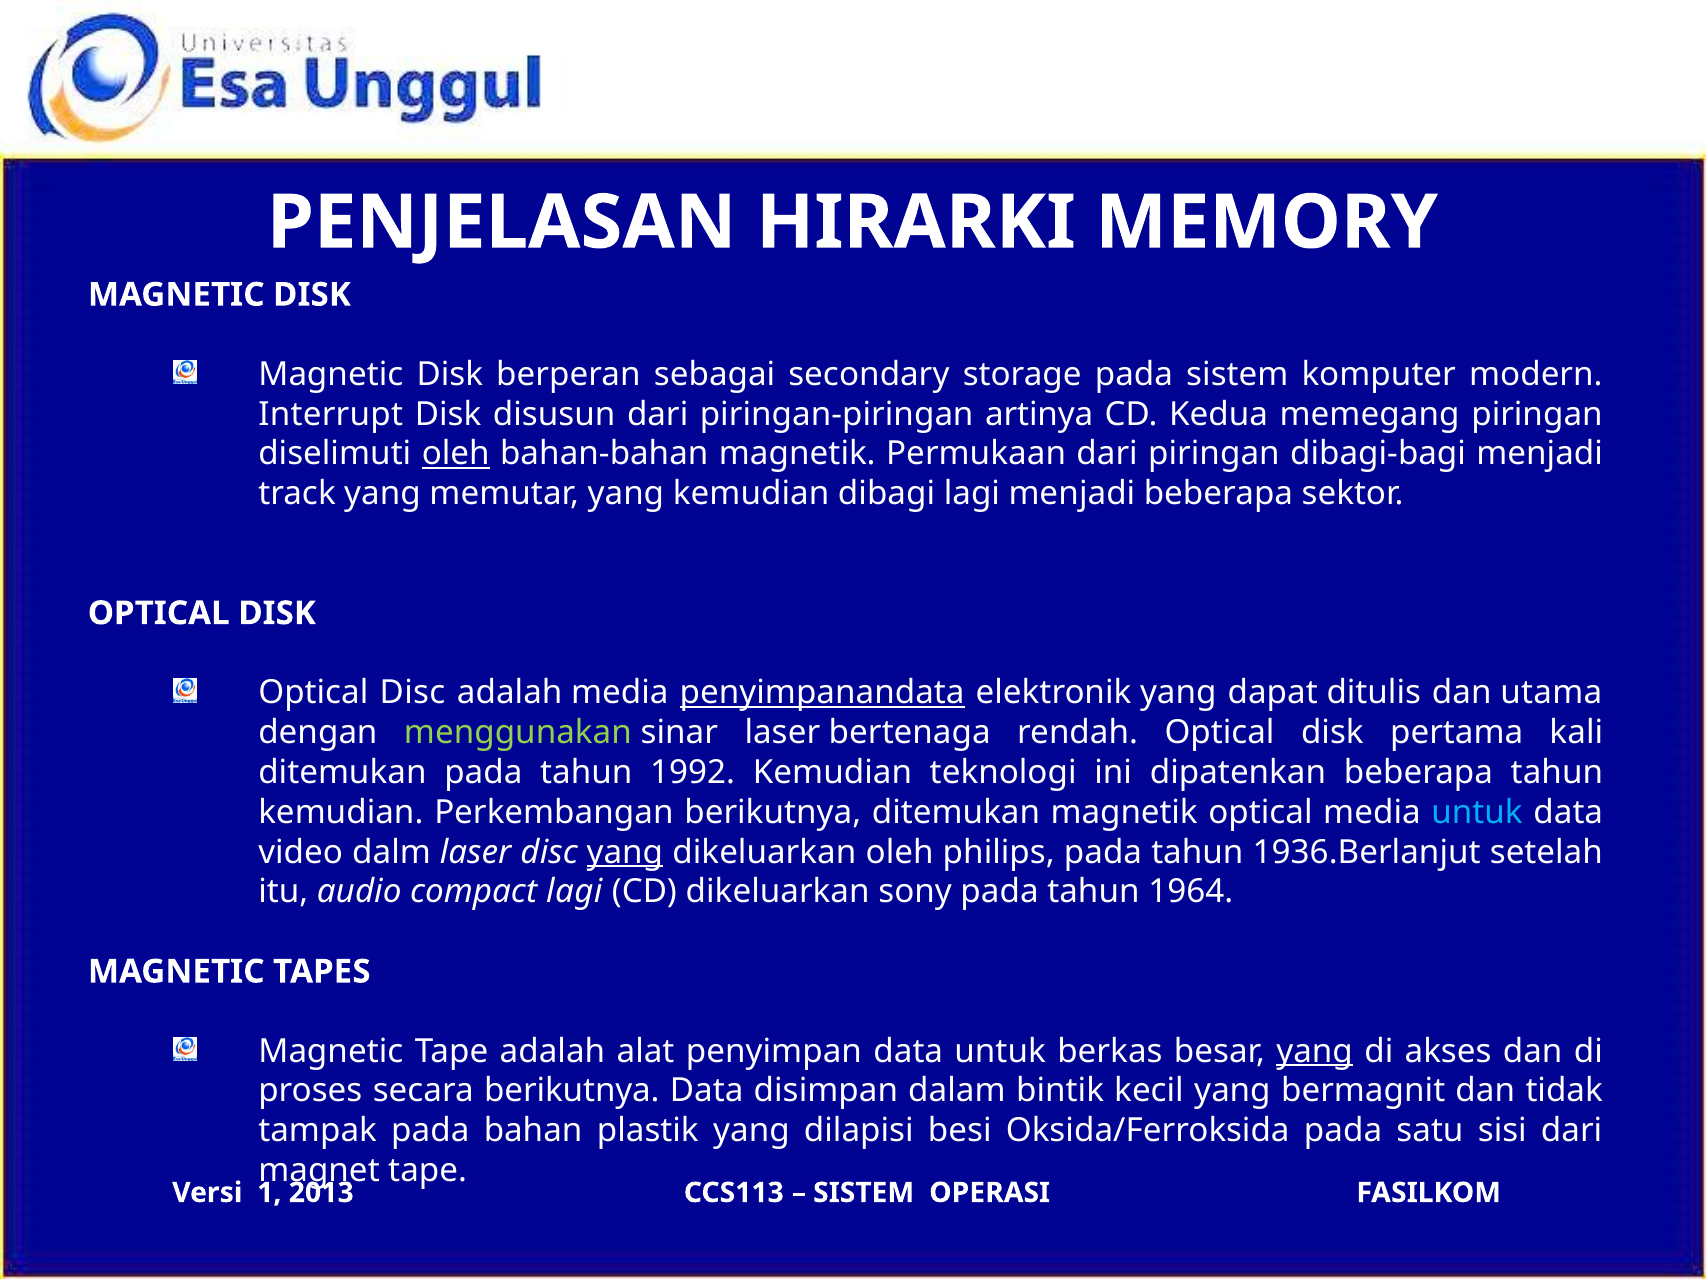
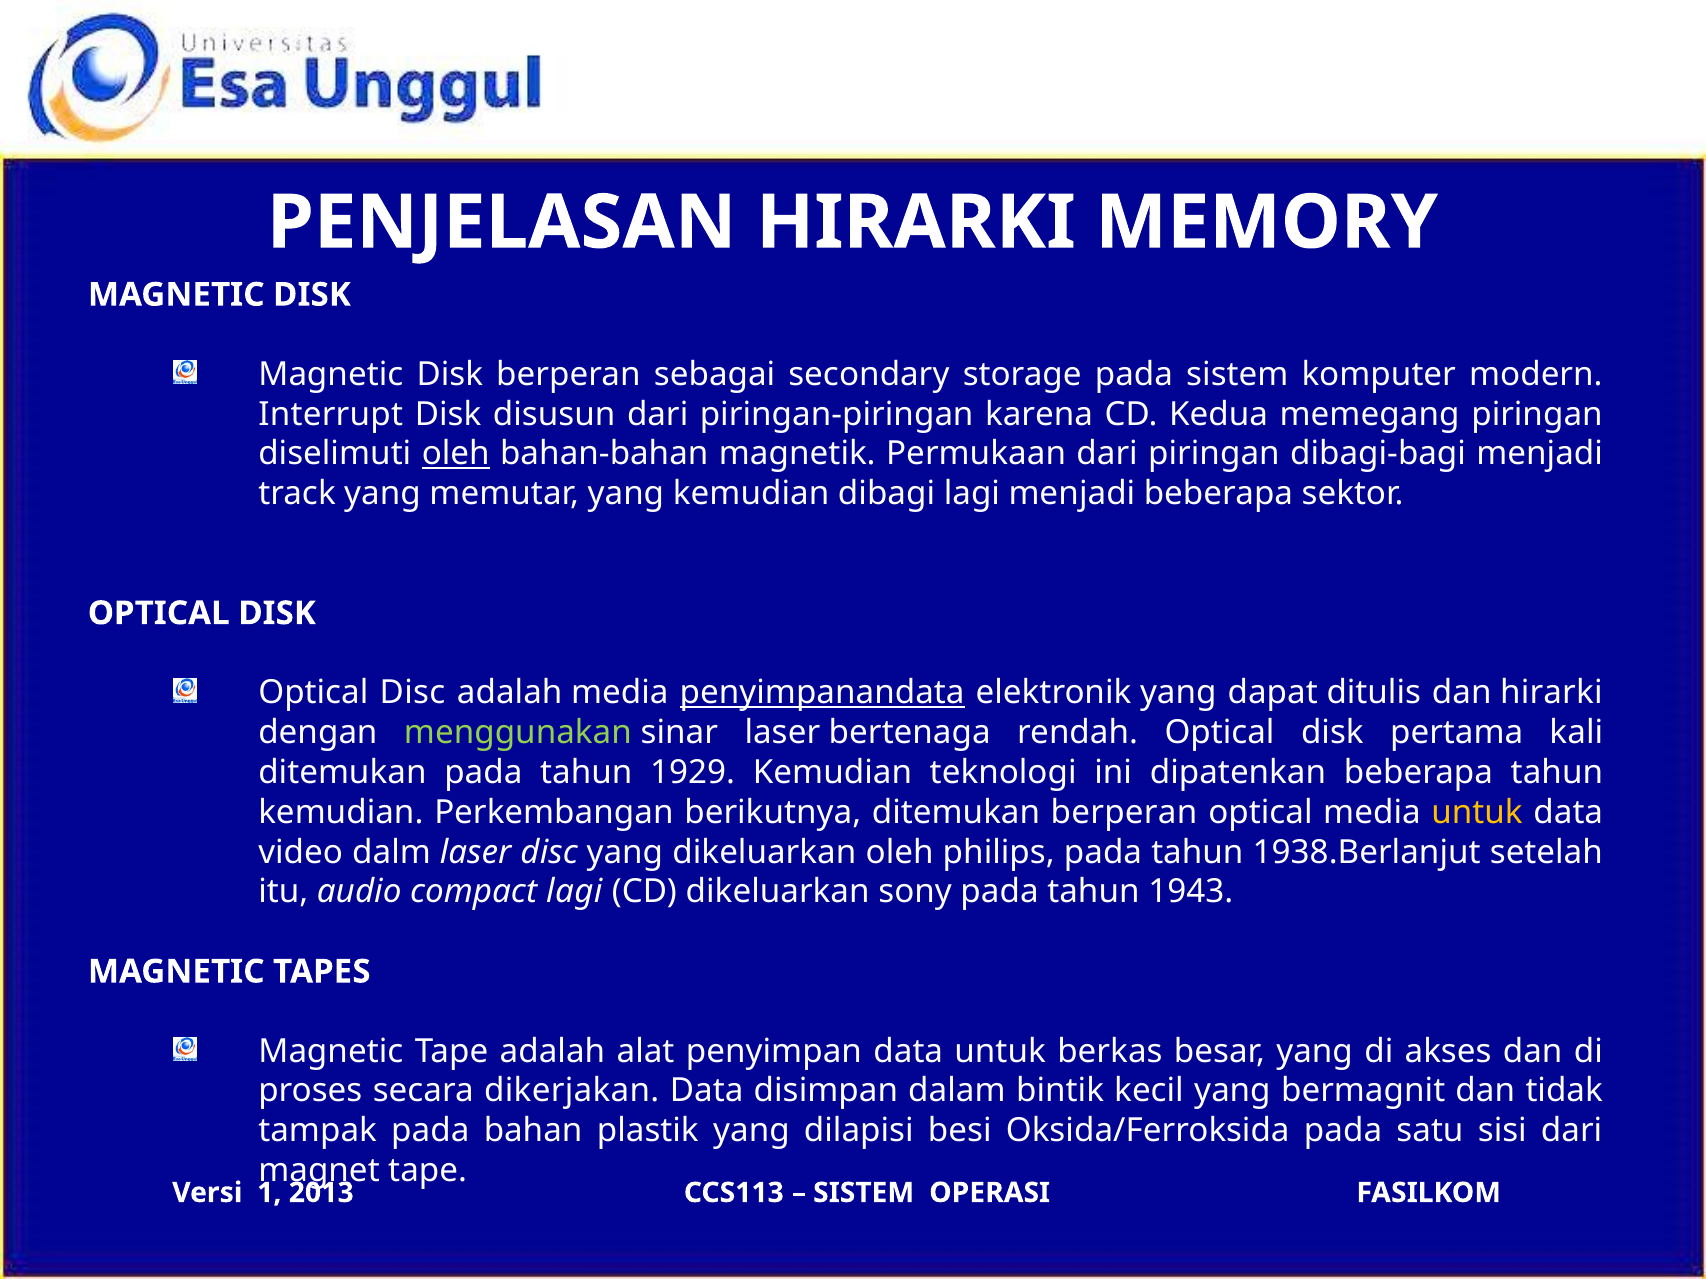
artinya: artinya -> karena (1039, 414)
dan utama: utama -> hirarki (1551, 693)
1992: 1992 -> 1929 (693, 773)
ditemukan magnetik: magnetik -> berperan (1124, 813)
untuk colour: light blue -> yellow (1477, 813)
yang underline: present -> none (625, 852)
1936.Berlanjut: 1936.Berlanjut -> 1938.Berlanjut (1367, 852)
1964: 1964 -> 1943 (1191, 892)
yang underline: present -> none (1315, 1052)
secara berikutnya: berikutnya -> dikerjakan (572, 1091)
